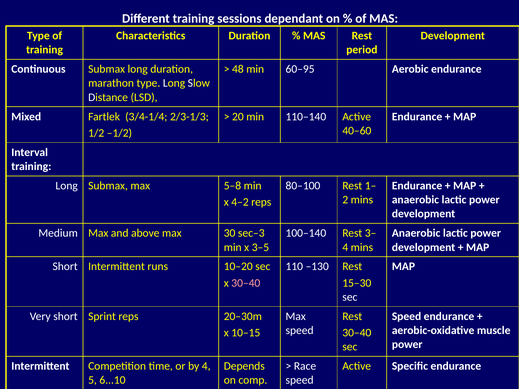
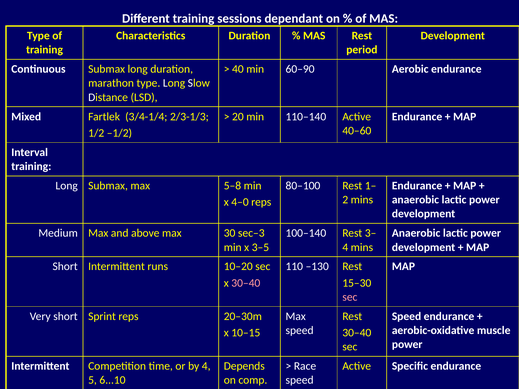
48: 48 -> 40 (238, 69)
60–95: 60–95 -> 60–90 (300, 69)
4–2: 4–2 -> 4–0 (240, 202)
sec colour: white -> pink (350, 297)
